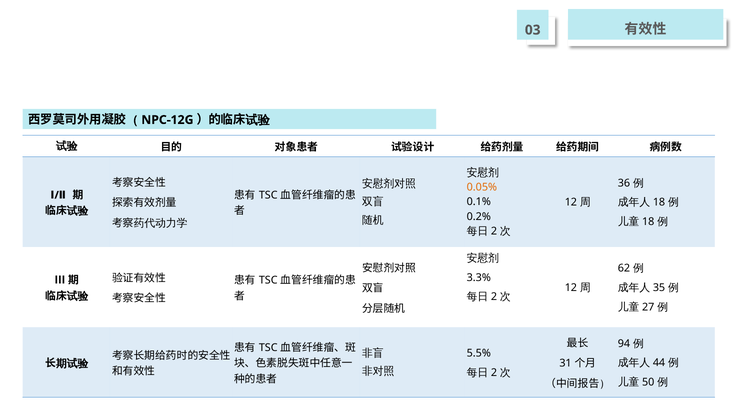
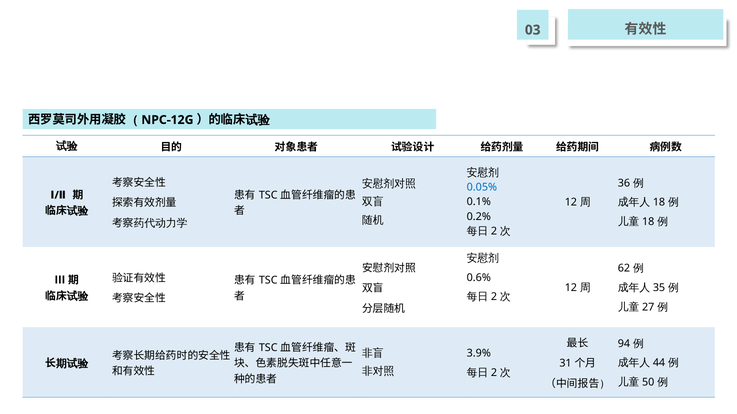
0.05% colour: orange -> blue (482, 188)
3.3%: 3.3% -> 0.6% (479, 278)
5.5%: 5.5% -> 3.9% (479, 354)
